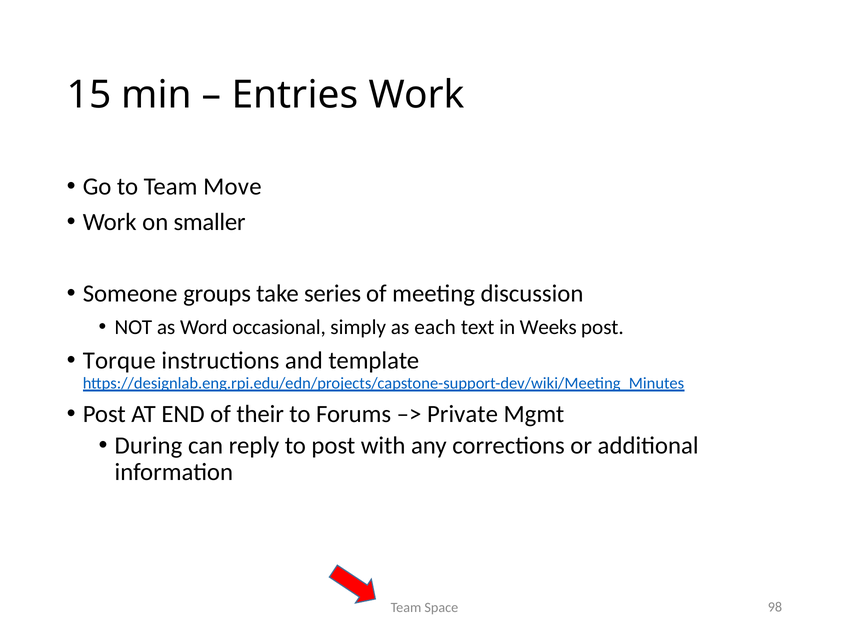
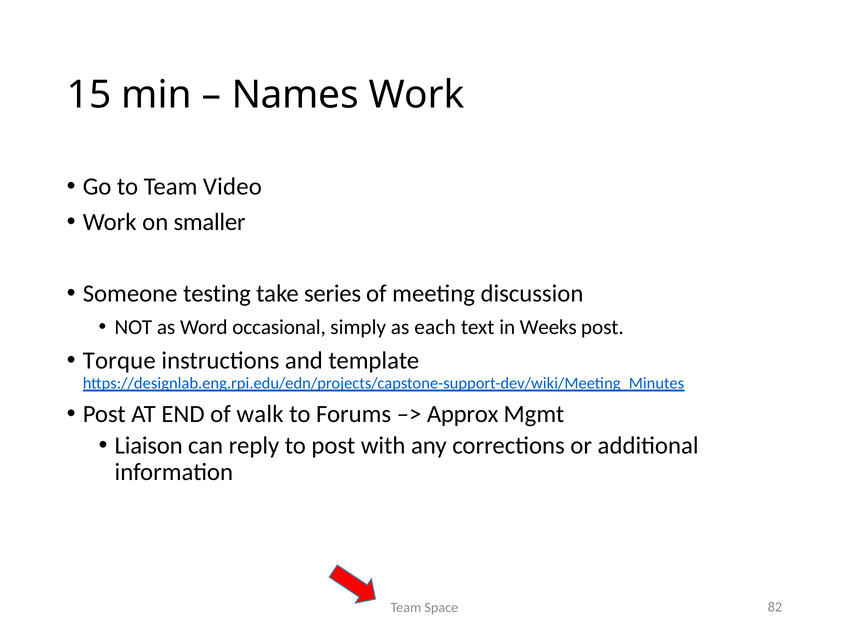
Entries: Entries -> Names (295, 95)
Move: Move -> Video (232, 187)
groups: groups -> testing (217, 294)
their: their -> walk (260, 415)
Private: Private -> Approx (463, 415)
During: During -> Liaison (149, 446)
98: 98 -> 82 (775, 608)
